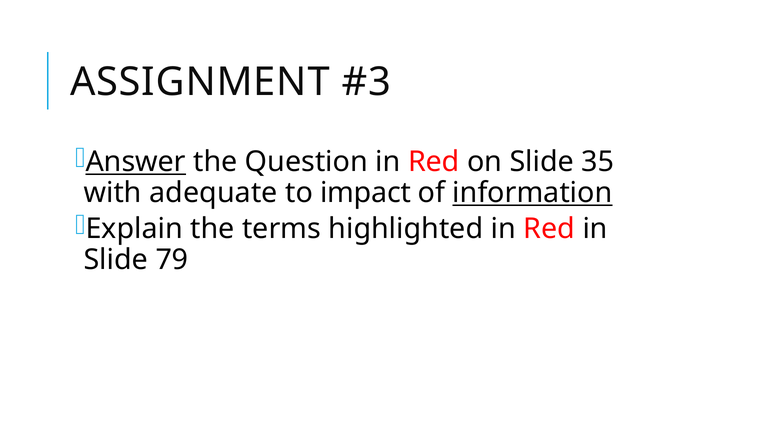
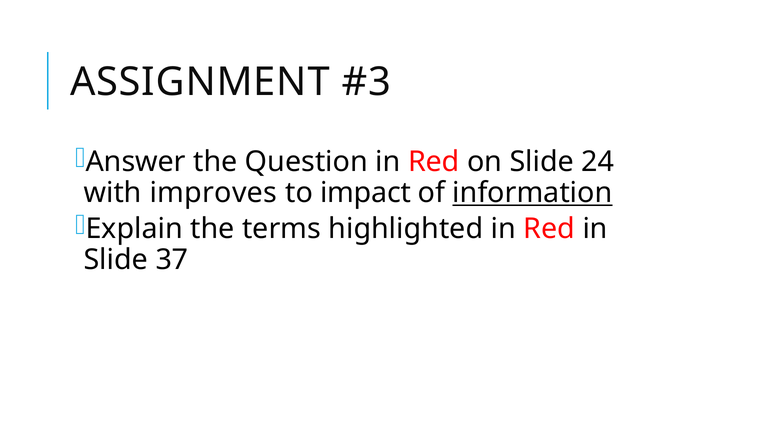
Answer underline: present -> none (136, 162)
35: 35 -> 24 (598, 162)
adequate: adequate -> improves (213, 193)
79: 79 -> 37 (172, 259)
